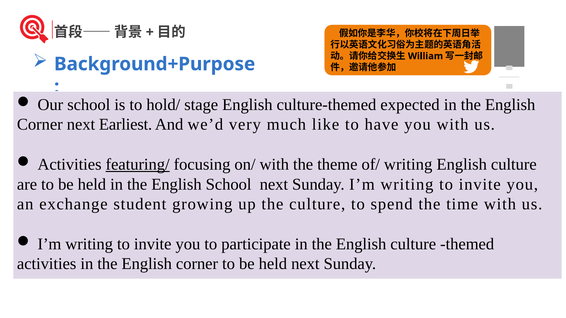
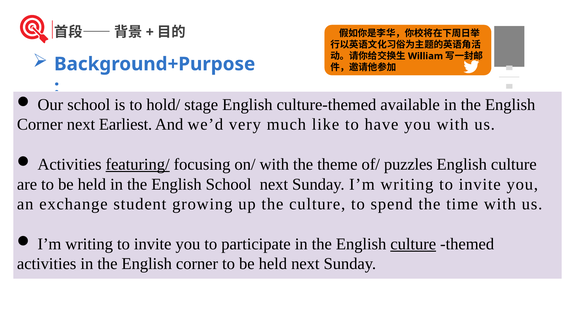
expected: expected -> available (410, 105)
of/ writing: writing -> puzzles (408, 165)
culture underline: none -> present (413, 244)
